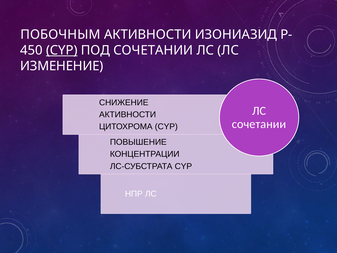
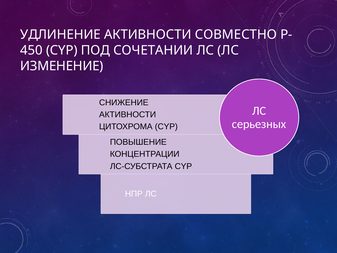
ПОБОЧНЫМ: ПОБОЧНЫМ -> УДЛИНЕНИЕ (60, 34)
ИЗОНИАЗИД: ИЗОНИАЗИД -> СОВМЕСТНО (236, 34)
CYP underline: present -> none (62, 50)
сочетании: сочетании -> серьезных (259, 124)
